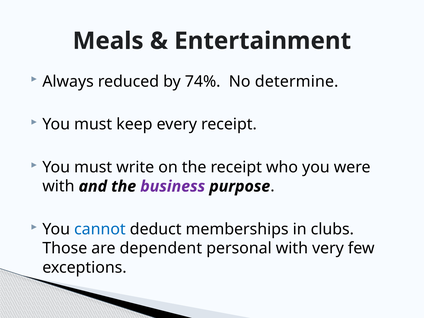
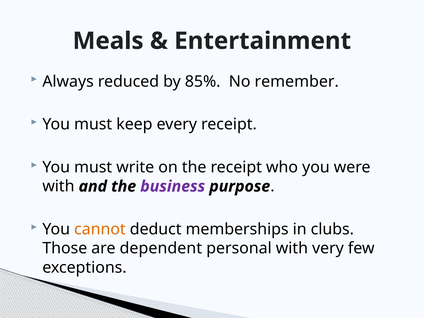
74%: 74% -> 85% (203, 81)
determine: determine -> remember (297, 81)
cannot colour: blue -> orange (100, 229)
